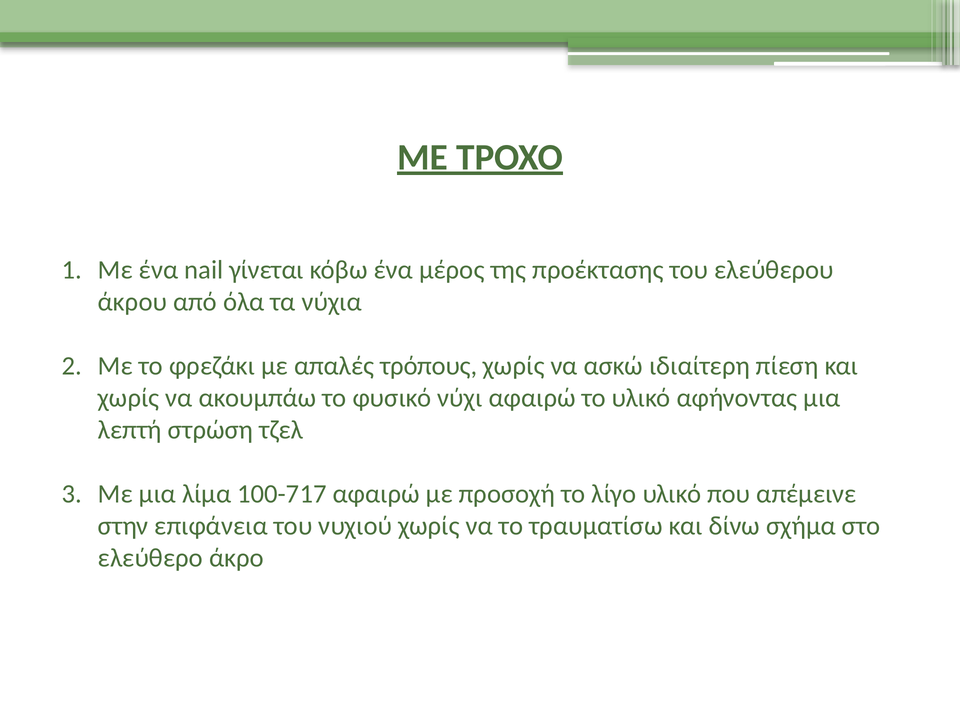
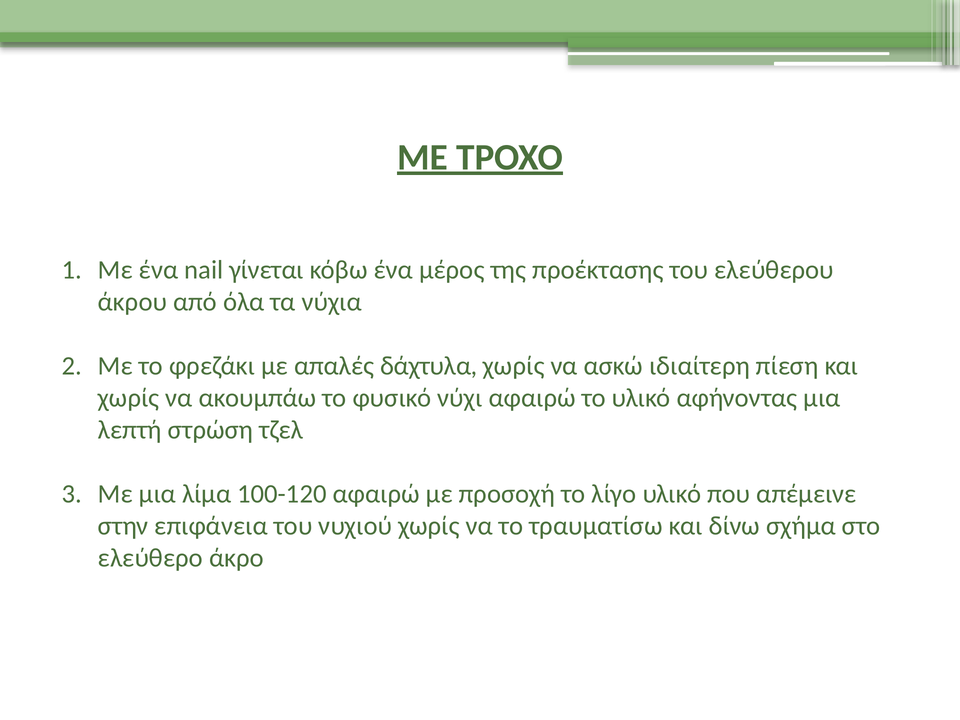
τρόπους: τρόπους -> δάχτυλα (429, 366)
100-717: 100-717 -> 100-120 (282, 494)
